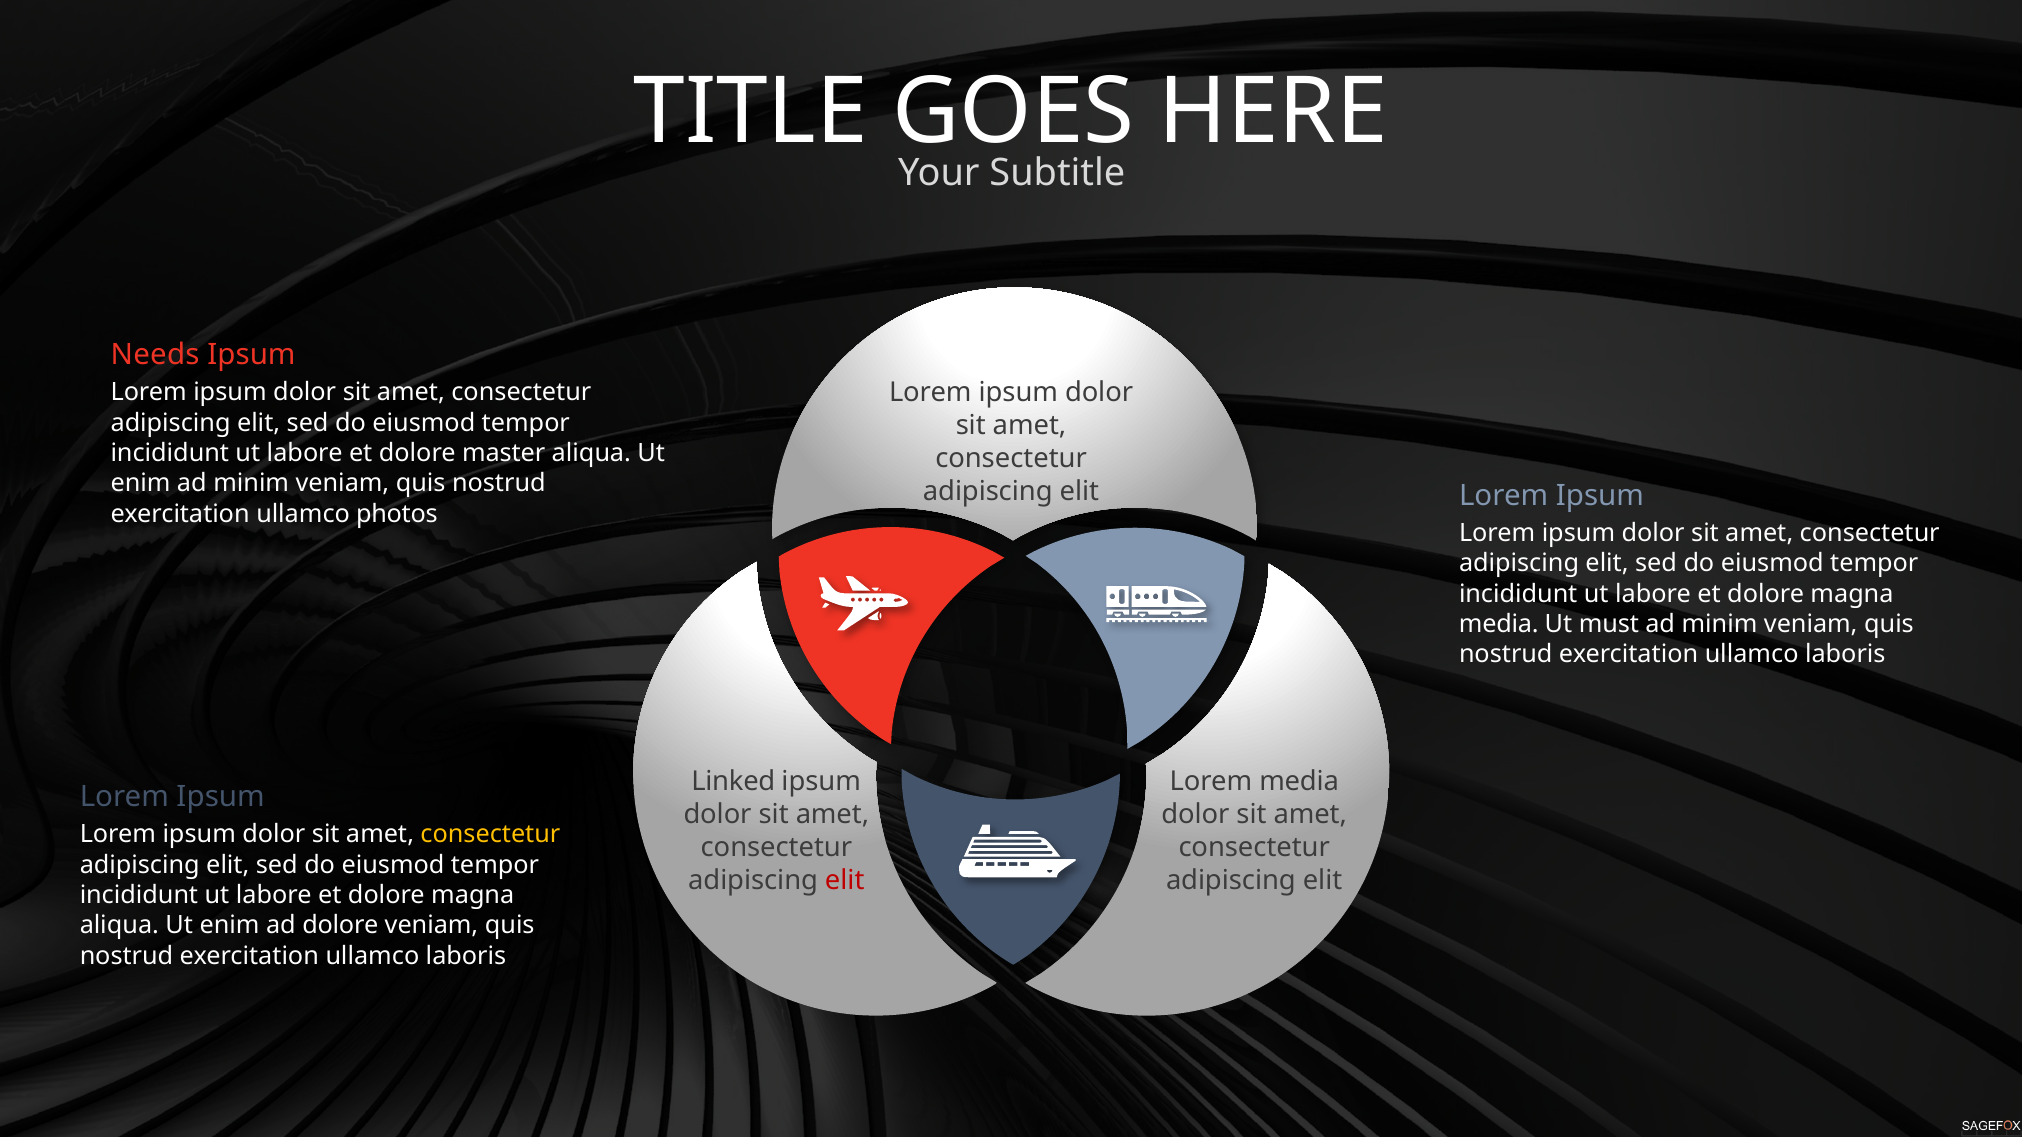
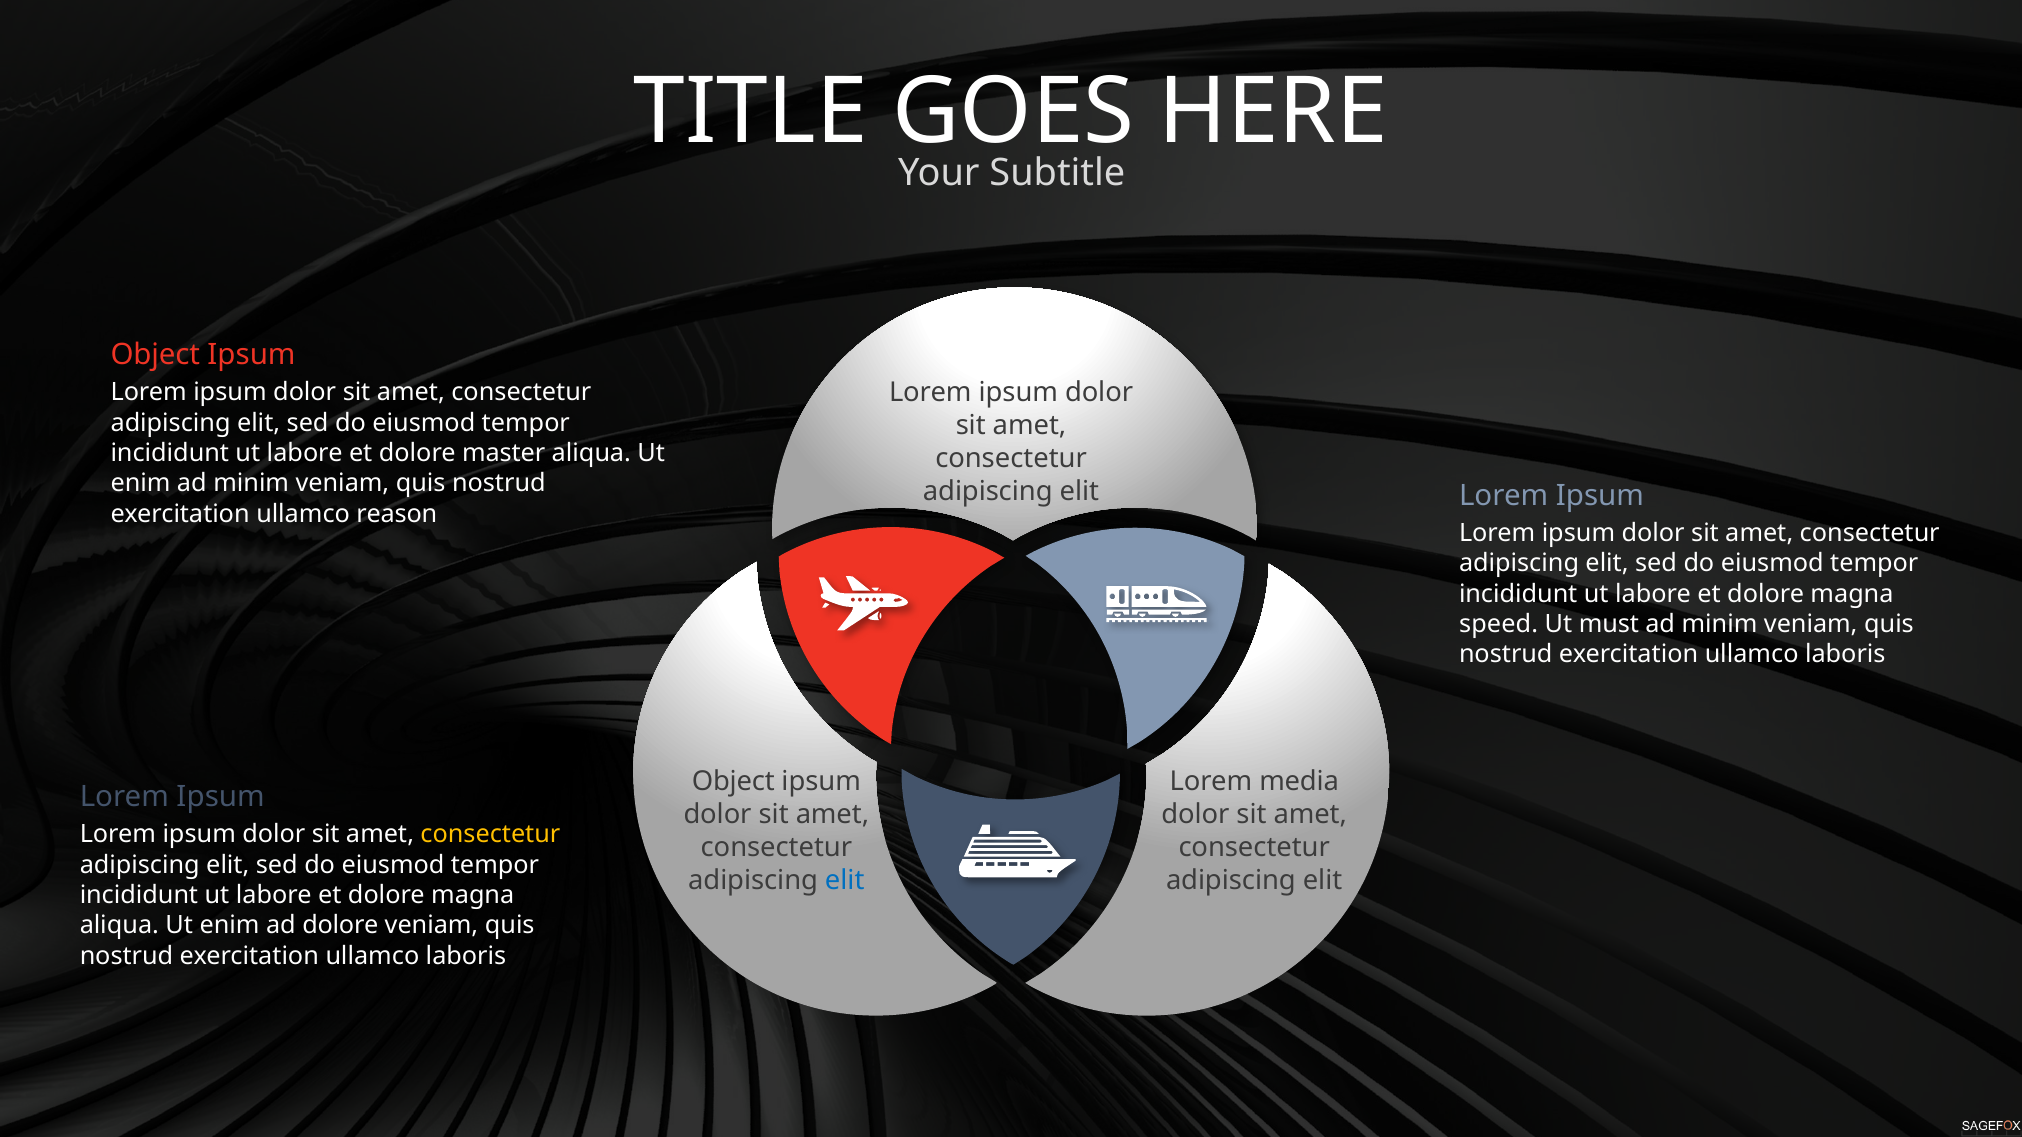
Needs: Needs -> Object (155, 355)
photos: photos -> reason (397, 514)
media: media -> speed (1499, 624)
Linked: Linked -> Object (733, 782)
elit colour: red -> blue (845, 881)
